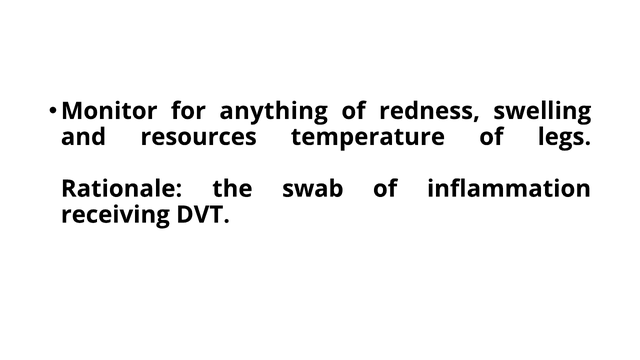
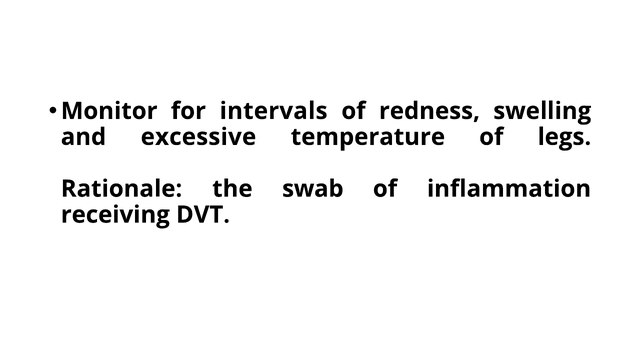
anything: anything -> intervals (274, 111)
resources: resources -> excessive (198, 137)
